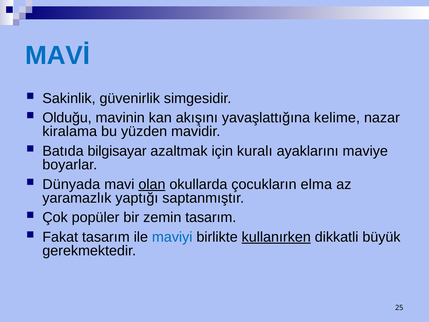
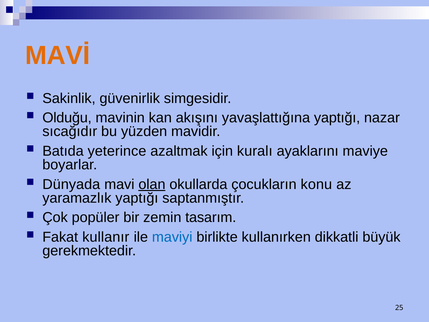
MAVİ colour: blue -> orange (58, 55)
yavaşlattığına kelime: kelime -> yaptığı (337, 118)
kiralama: kiralama -> sıcağıdır (70, 131)
bilgisayar: bilgisayar -> yeterince (117, 151)
elma: elma -> konu (316, 184)
Fakat tasarım: tasarım -> kullanır (106, 237)
kullanırken underline: present -> none (276, 237)
